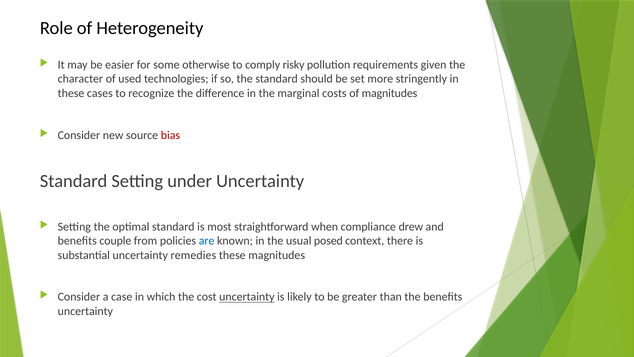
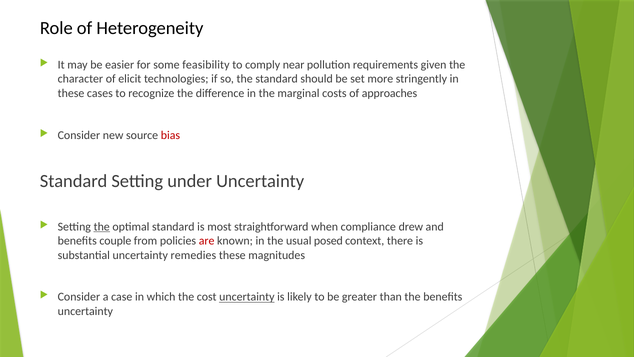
otherwise: otherwise -> feasibility (206, 65)
risky: risky -> near (294, 65)
used: used -> elicit (130, 79)
of magnitudes: magnitudes -> approaches (389, 93)
the underline: none -> present (102, 226)
are colour: blue -> red (207, 241)
